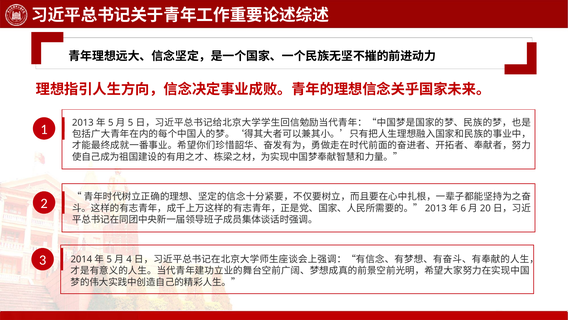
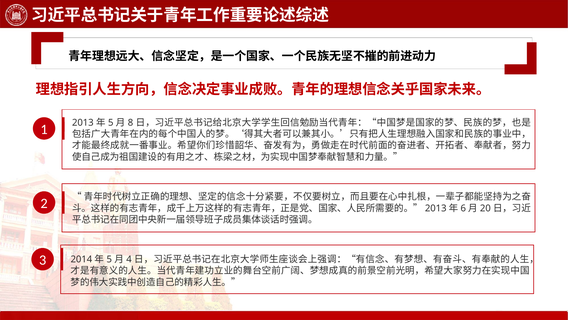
5: 5 -> 8 (131, 123)
